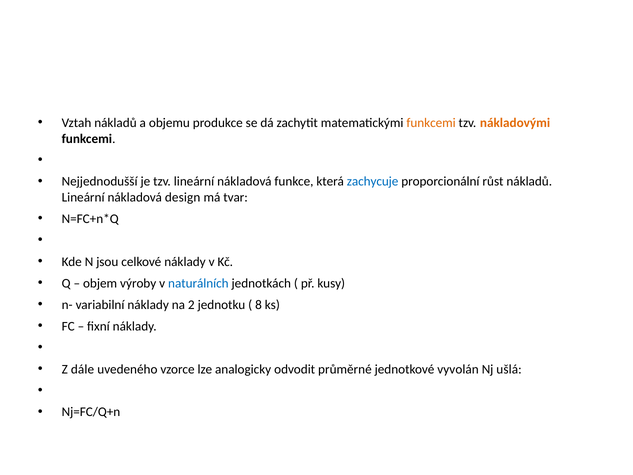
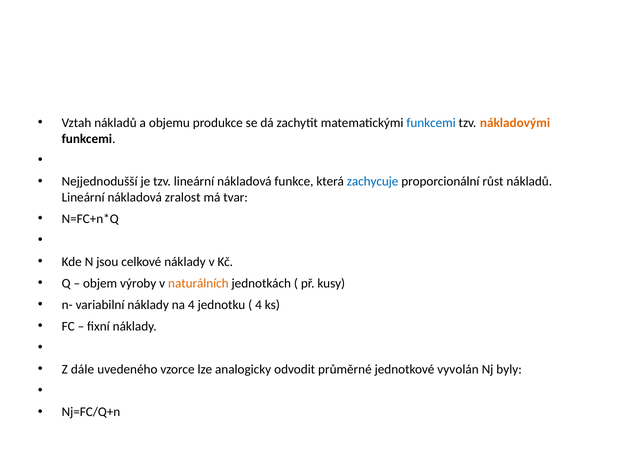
funkcemi colour: orange -> blue (431, 123)
design: design -> zralost (183, 197)
naturálních colour: blue -> orange (198, 283)
na 2: 2 -> 4 (191, 305)
8: 8 -> 4 (259, 305)
ušlá: ušlá -> byly (509, 369)
